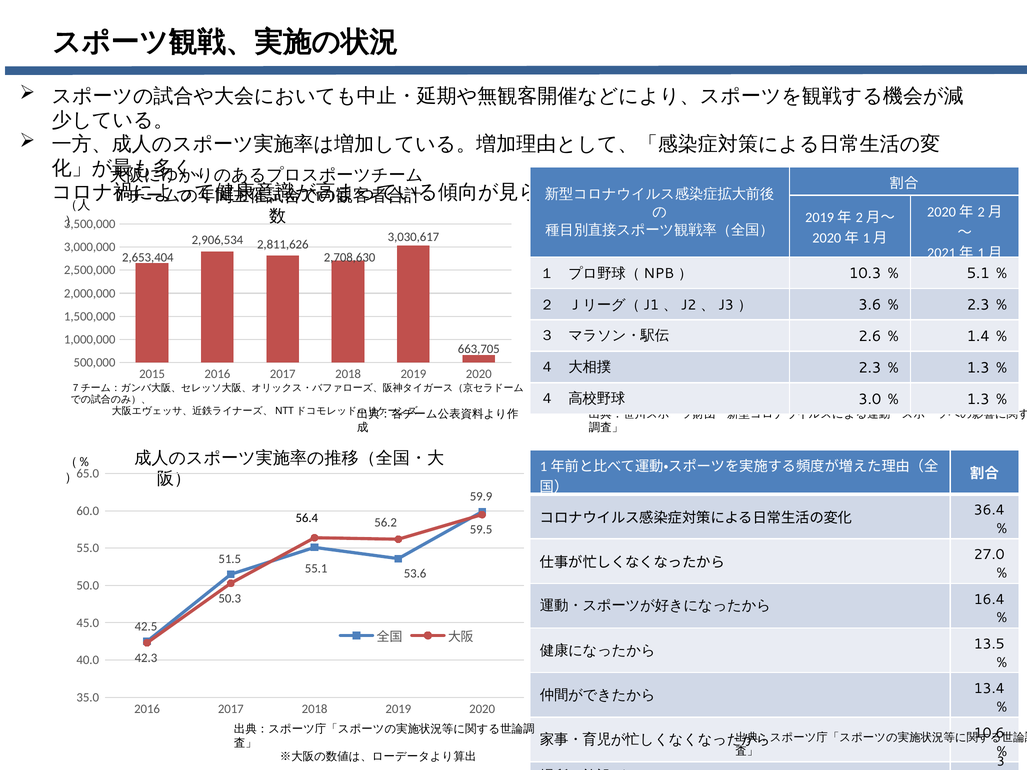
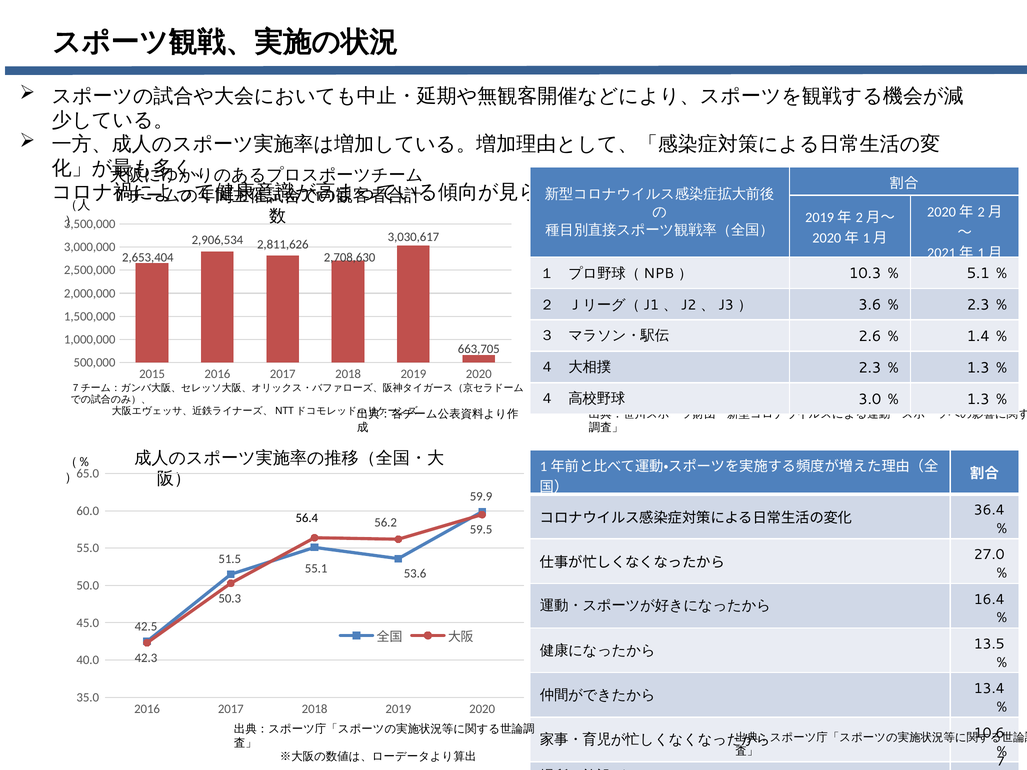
3: 3 -> 7 (1001, 762)
